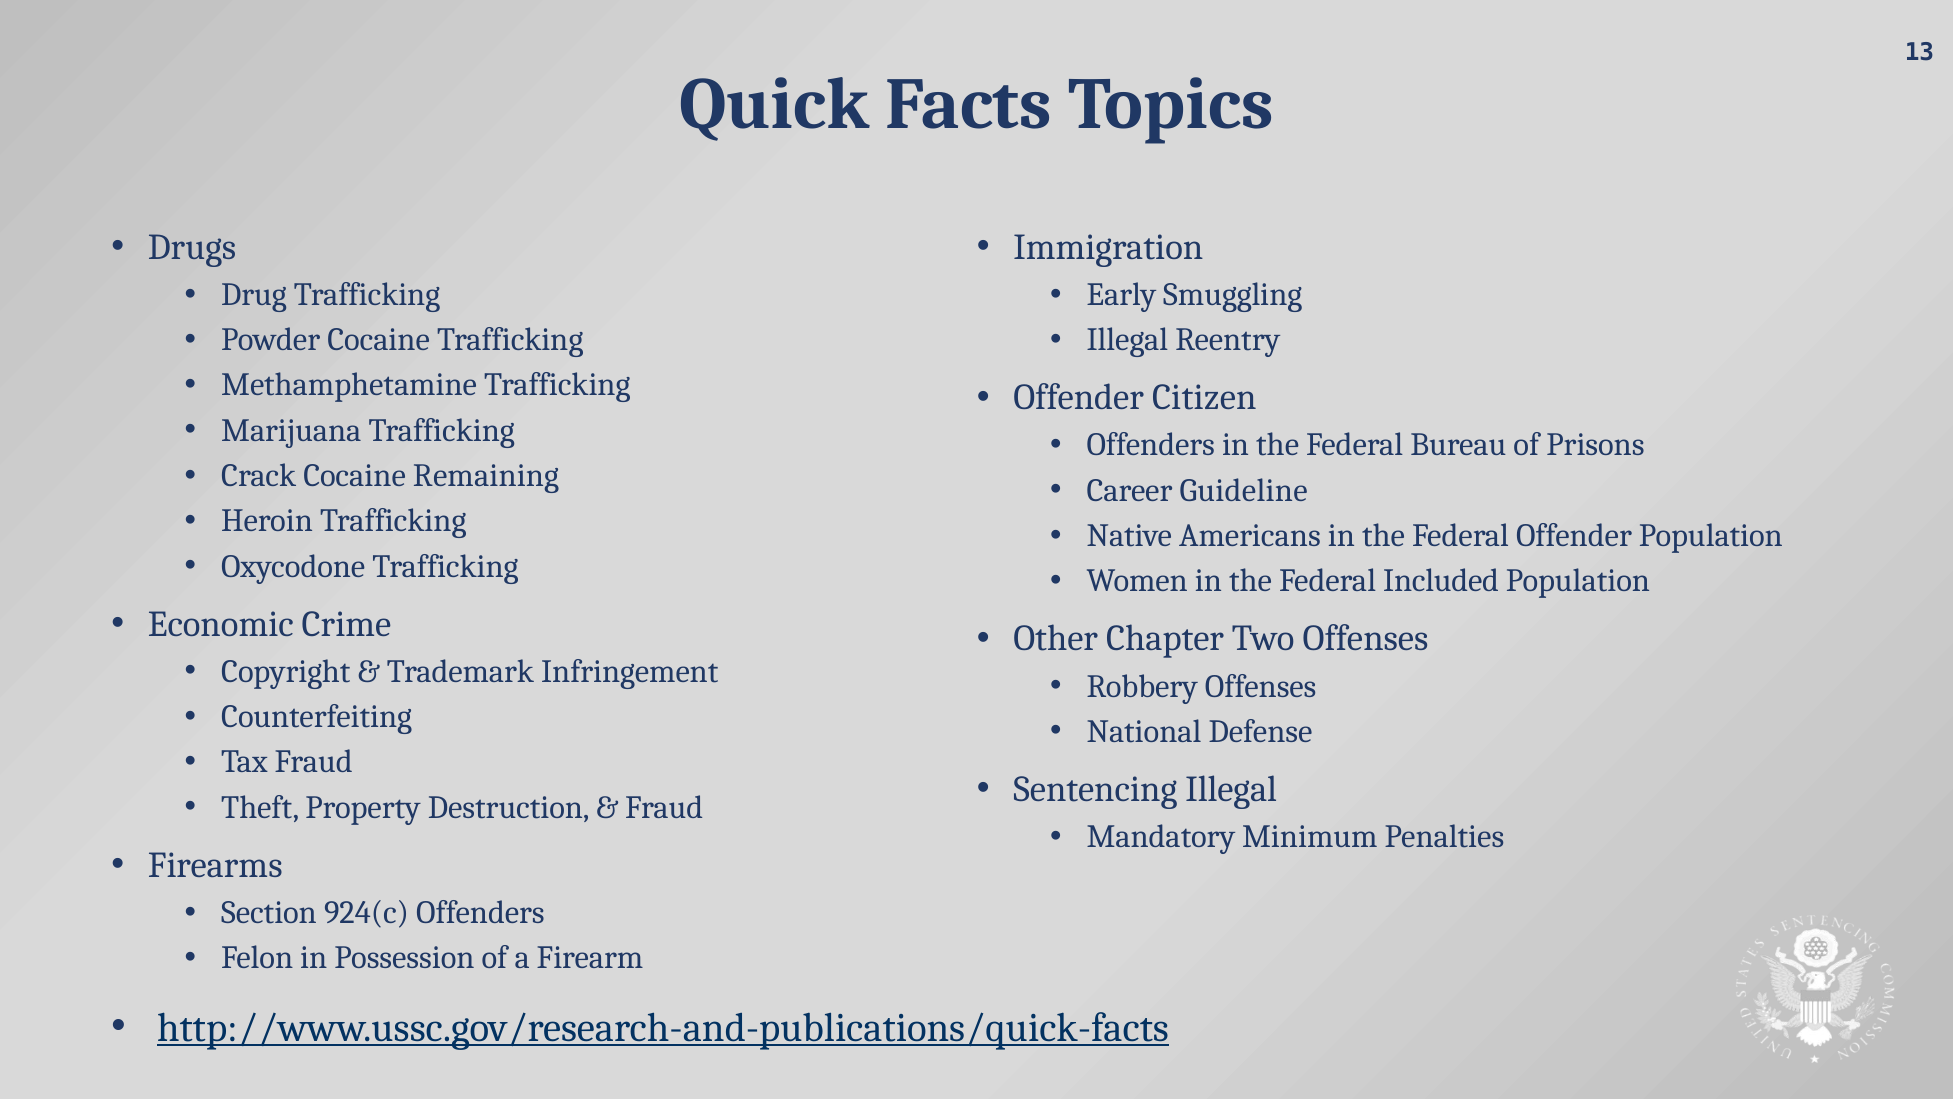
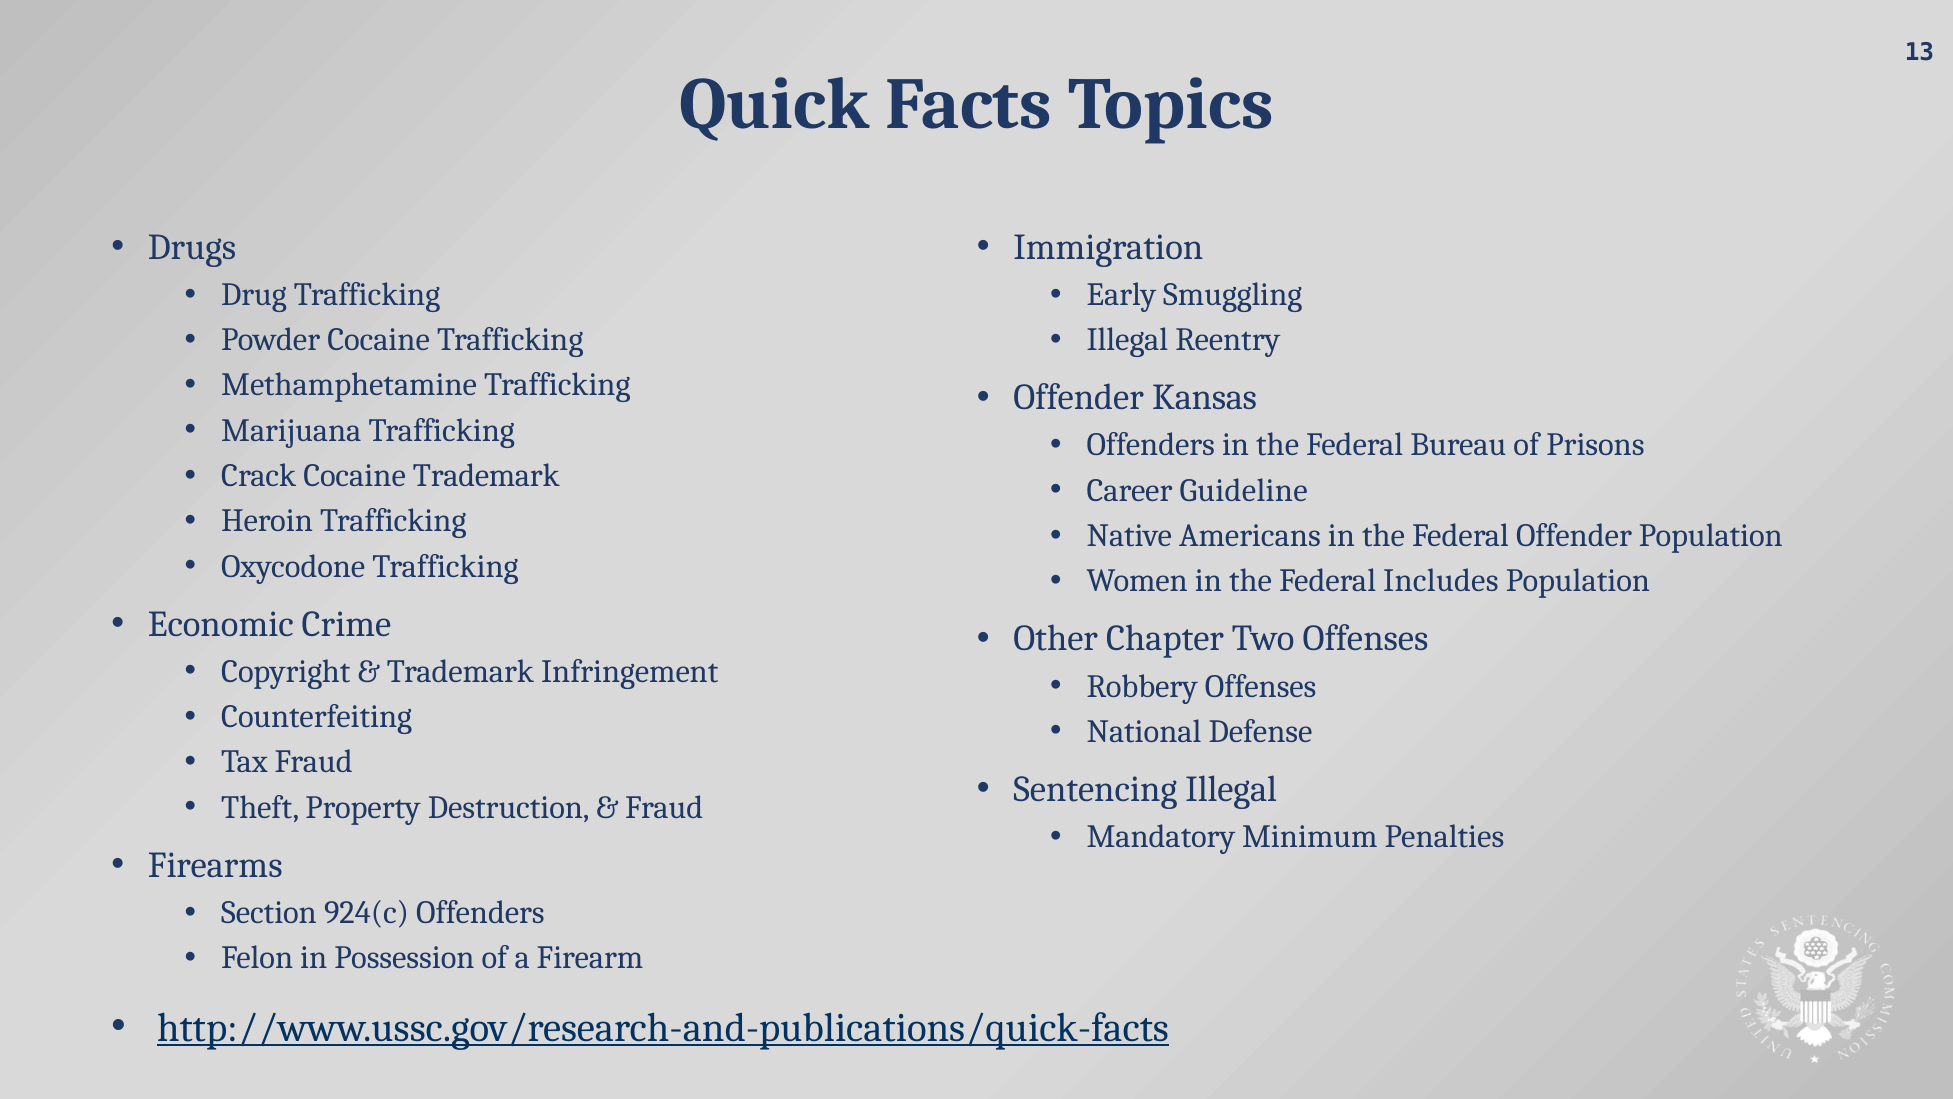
Citizen: Citizen -> Kansas (1205, 398)
Cocaine Remaining: Remaining -> Trademark (486, 476)
Included: Included -> Includes (1441, 581)
